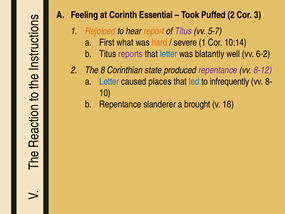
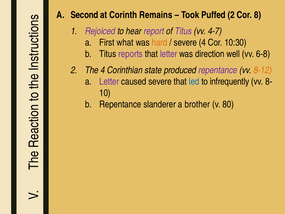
Feeling: Feeling -> Second (84, 15)
Essential: Essential -> Remains (156, 15)
3: 3 -> 8 (258, 15)
Rejoiced colour: orange -> purple (100, 31)
report colour: orange -> purple (154, 31)
5-7: 5-7 -> 4-7 (215, 31)
severe 1: 1 -> 4 (202, 43)
10:14: 10:14 -> 10:30 (235, 43)
letter colour: blue -> purple (169, 54)
blatantly: blatantly -> direction (210, 54)
6-2: 6-2 -> 6-8 (263, 54)
The 8: 8 -> 4 (103, 70)
8-12 colour: purple -> orange (263, 70)
Letter colour: blue -> purple (109, 81)
caused places: places -> severe (160, 81)
brought: brought -> brother (197, 104)
16: 16 -> 80 (228, 104)
